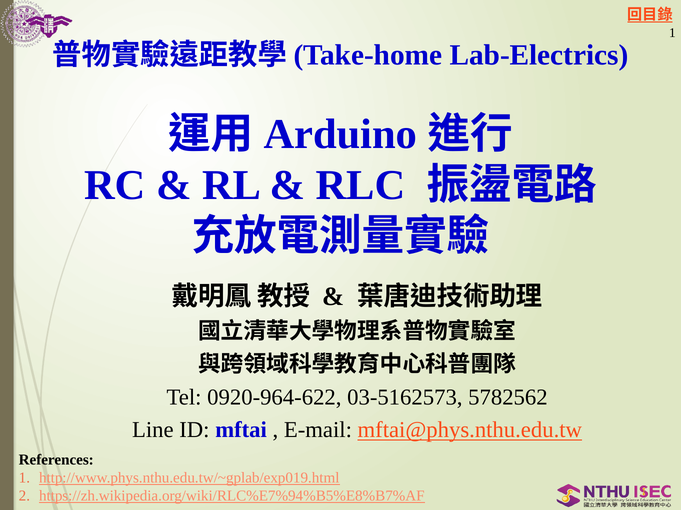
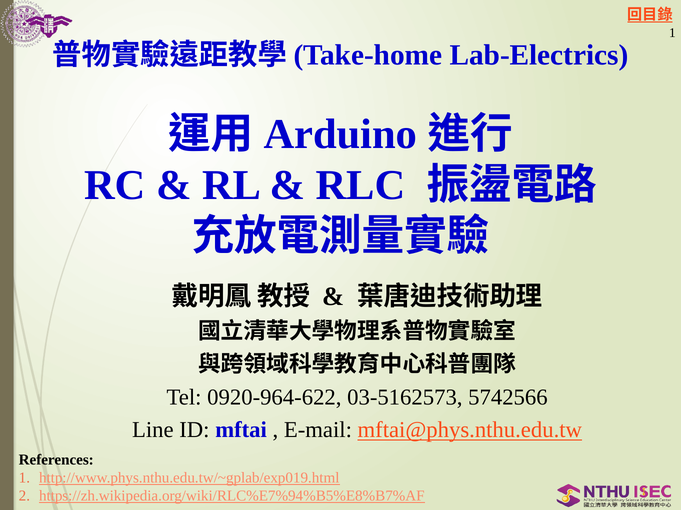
5782562: 5782562 -> 5742566 (508, 398)
